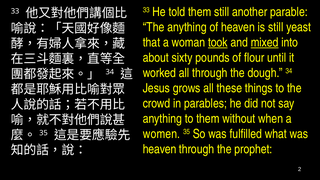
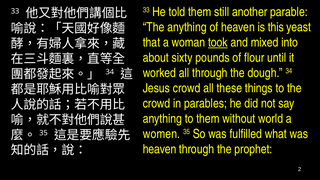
is still: still -> this (276, 27)
mixed underline: present -> none (265, 42)
Jesus grows: grows -> crowd (187, 88)
when: when -> world (271, 119)
